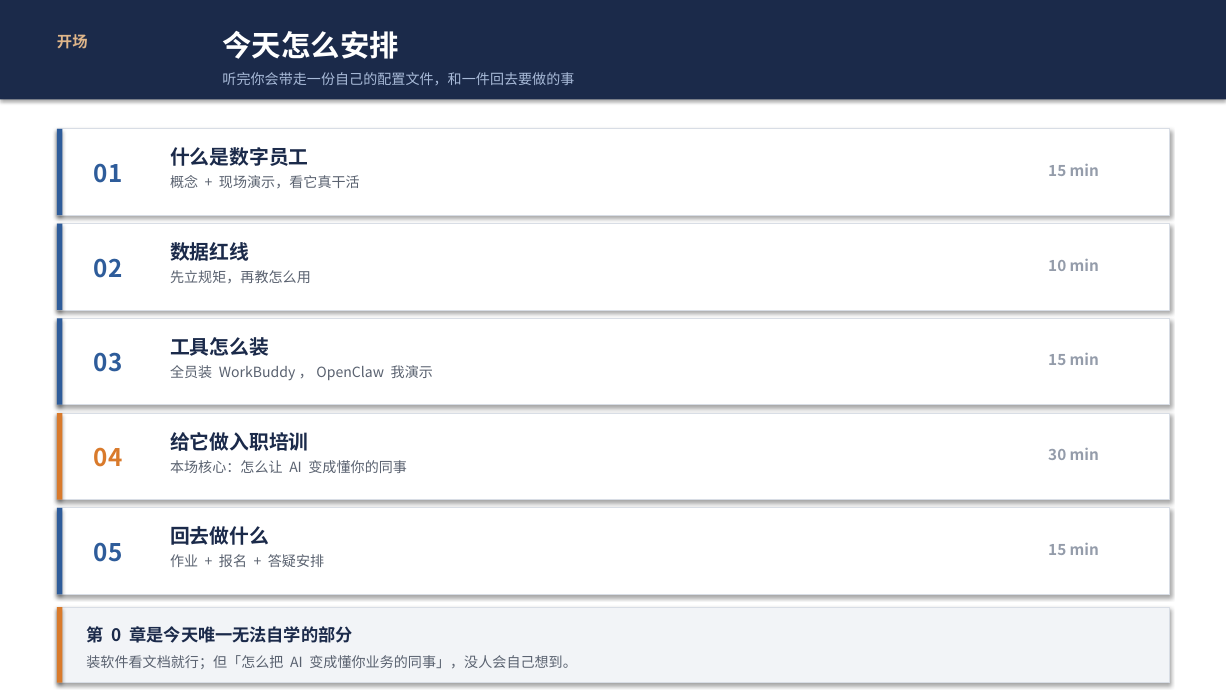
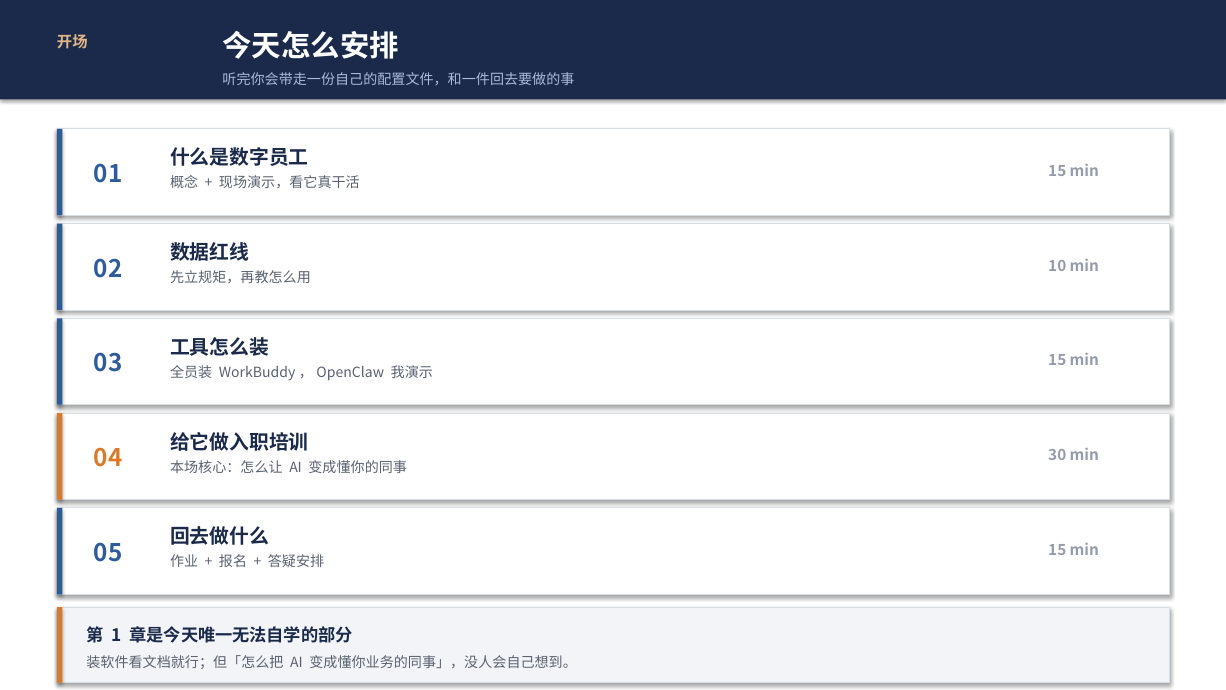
0: 0 -> 1 (117, 636)
